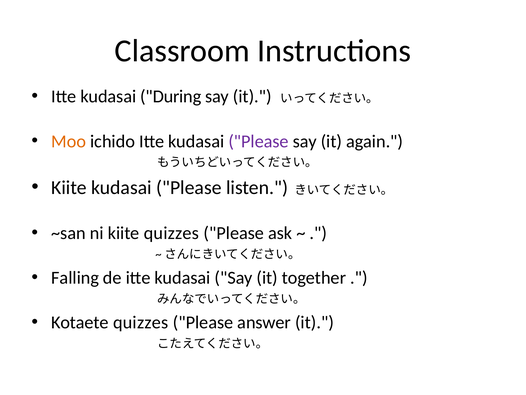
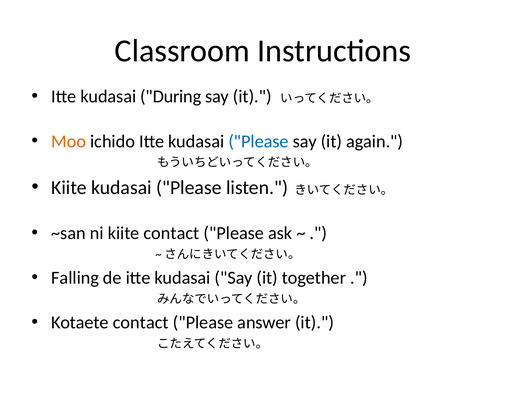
Please colour: purple -> blue (259, 141)
kiite quizzes: quizzes -> contact (171, 233)
Kotaete quizzes: quizzes -> contact (141, 322)
